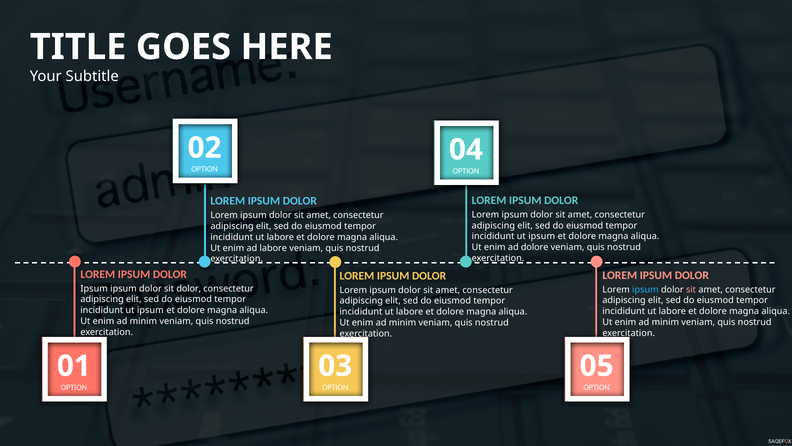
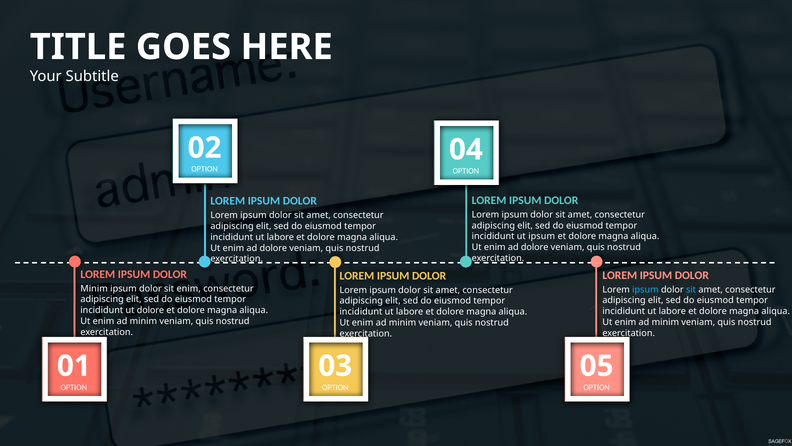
labore: labore -> dolore (273, 248)
Ipsum: Ipsum -> Minim (94, 288)
sit dolor: dolor -> enim (189, 288)
sit colour: pink -> light blue (691, 289)
ipsum: ipsum -> dolore (150, 310)
